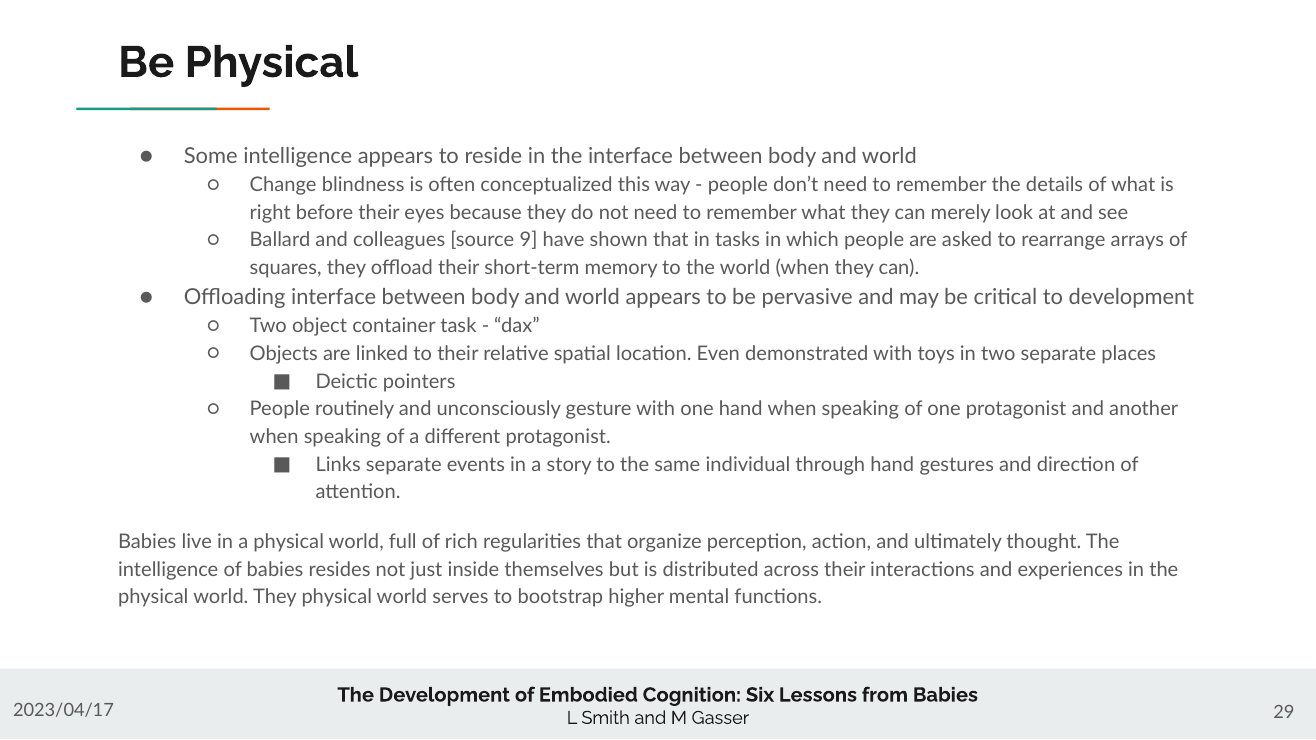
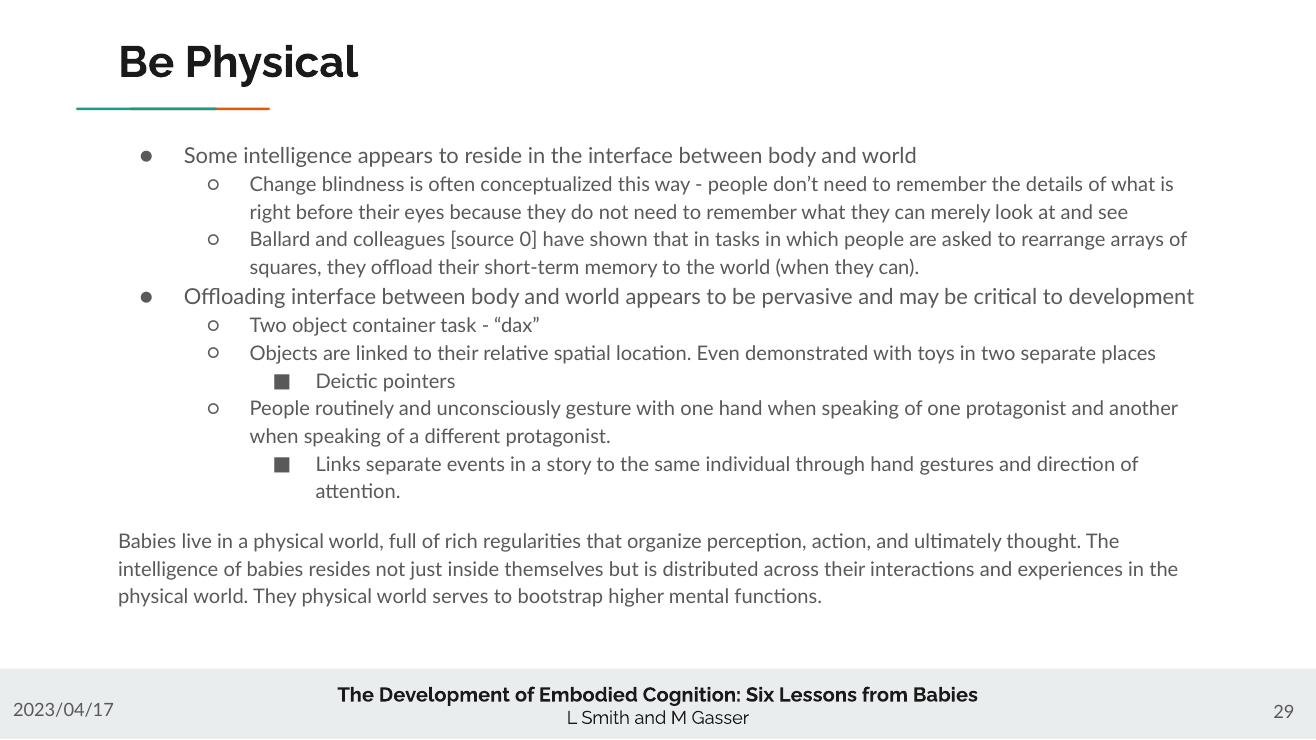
9: 9 -> 0 (529, 240)
